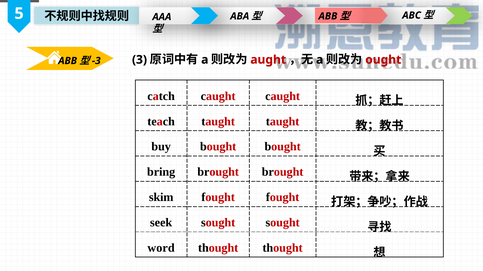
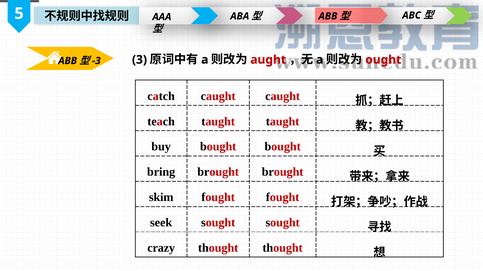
word: word -> crazy (161, 248)
